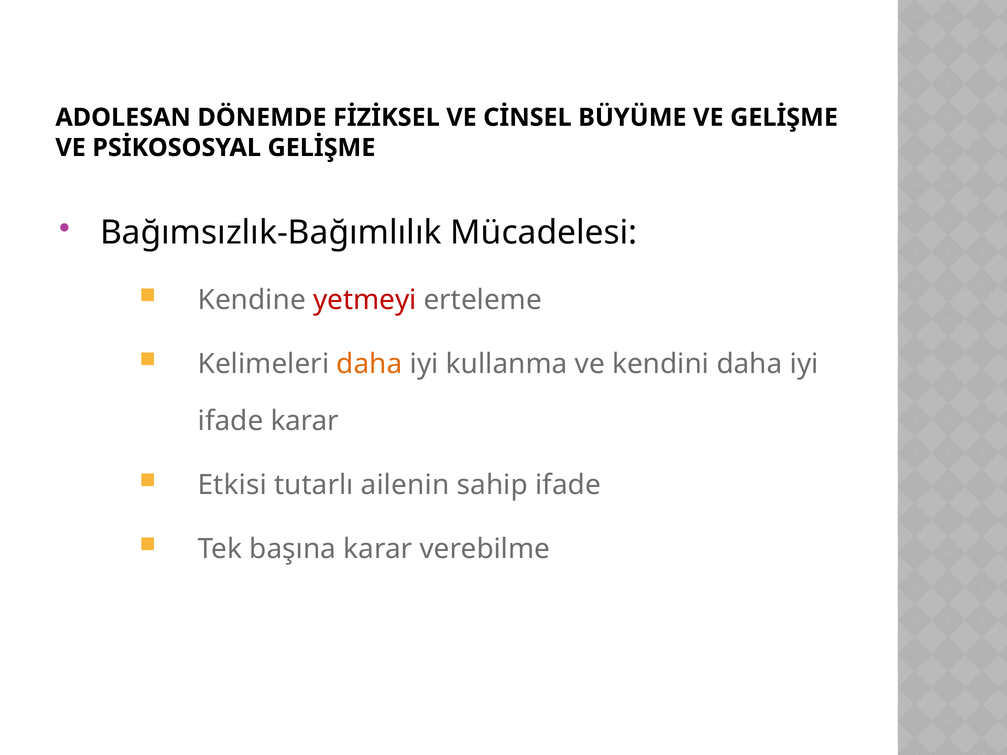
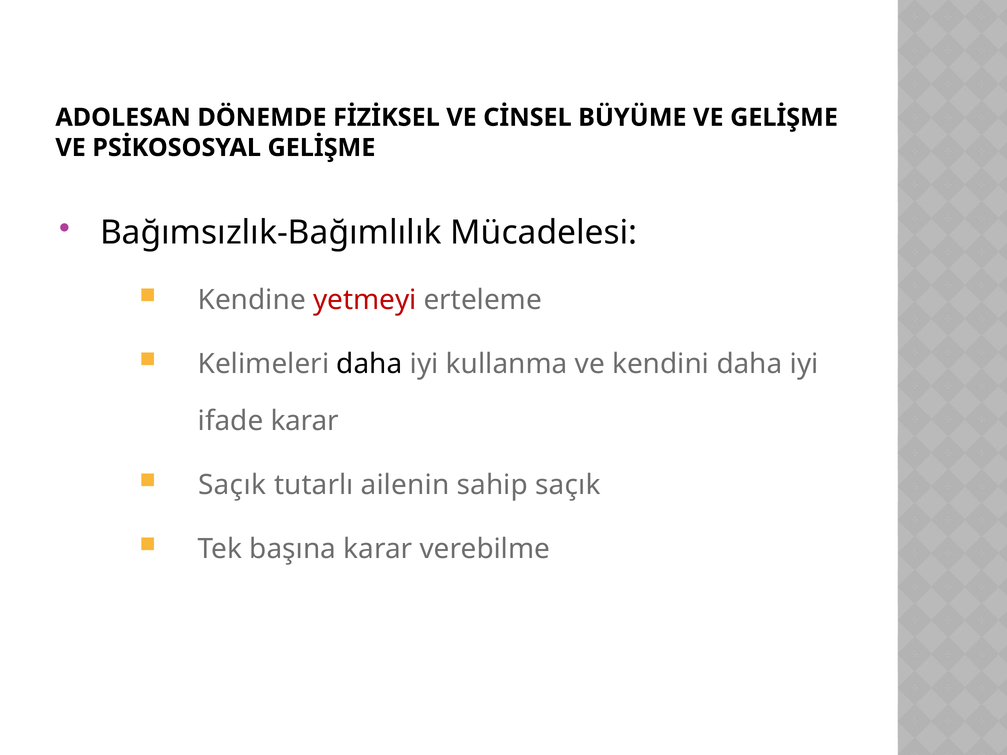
daha colour: orange -> black (369, 364)
Etkisi: Etkisi -> Saçık (232, 485)
sahip ifade: ifade -> saçık (568, 485)
